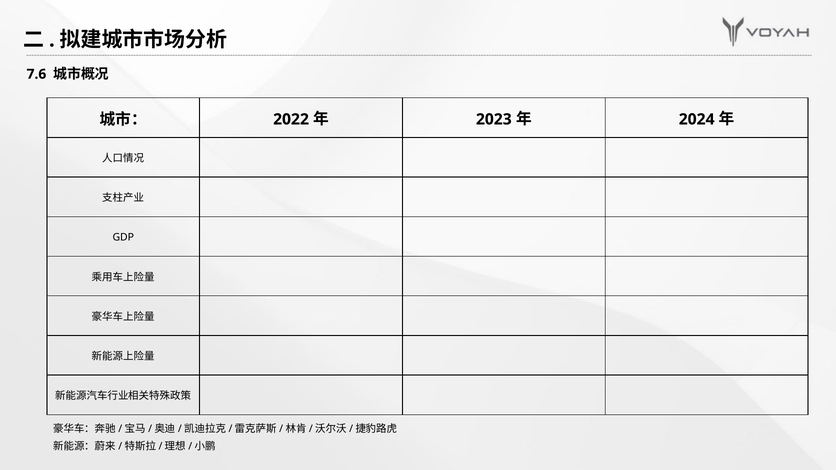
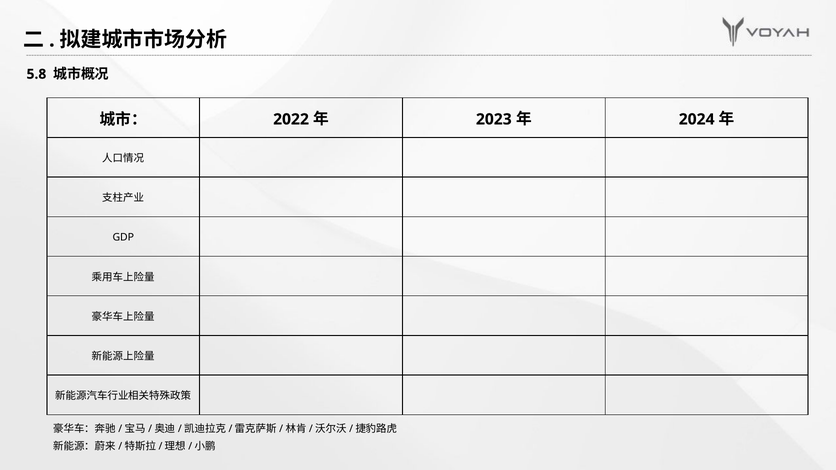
7.6: 7.6 -> 5.8 (36, 74)
